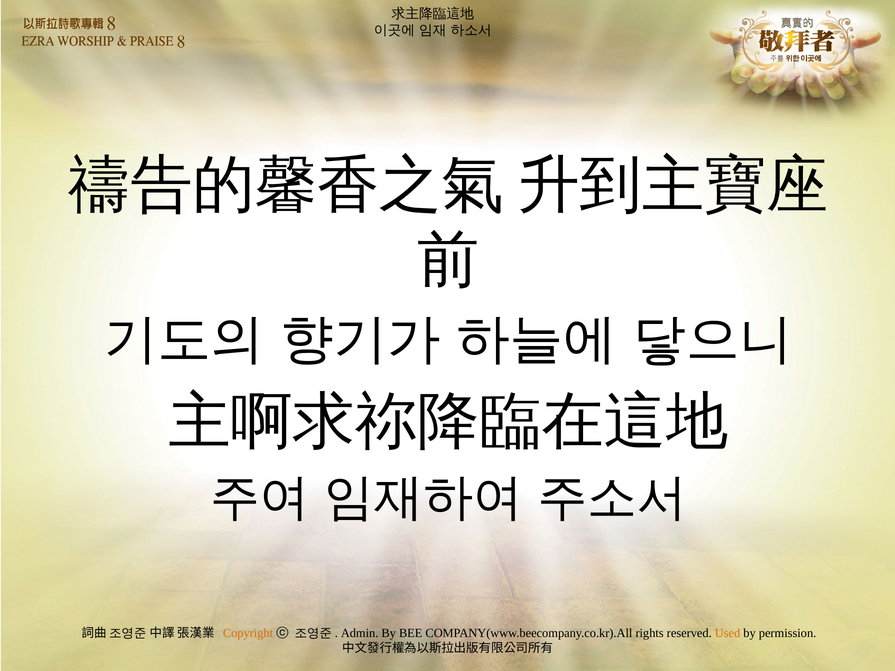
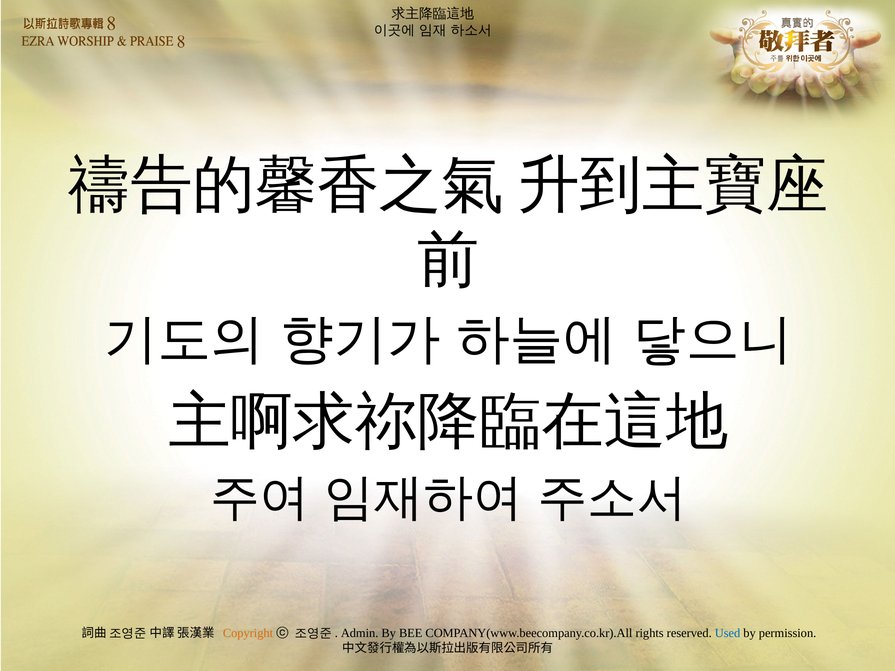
Used colour: orange -> blue (728, 633)
